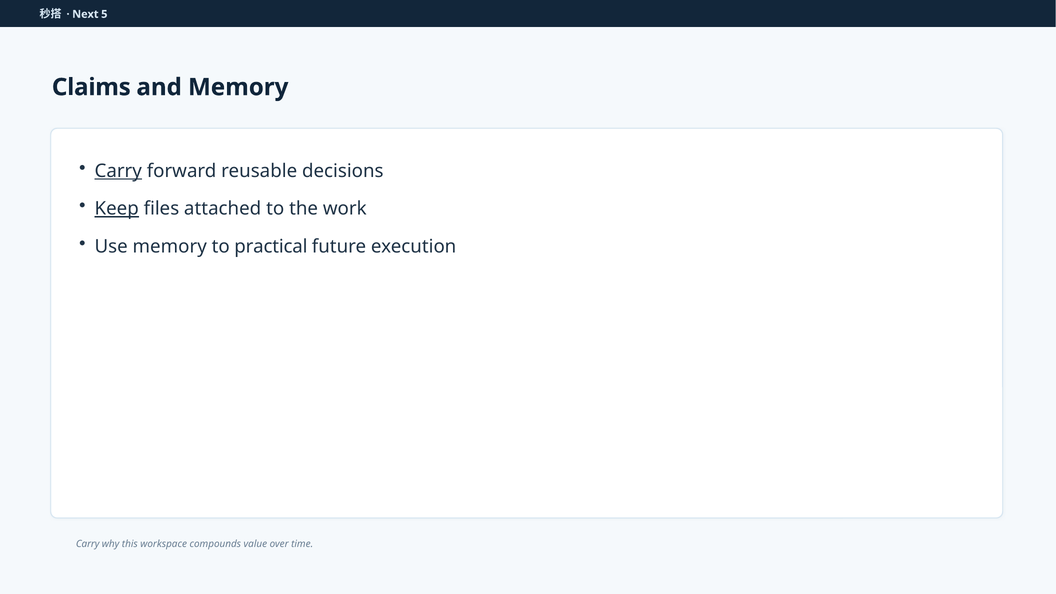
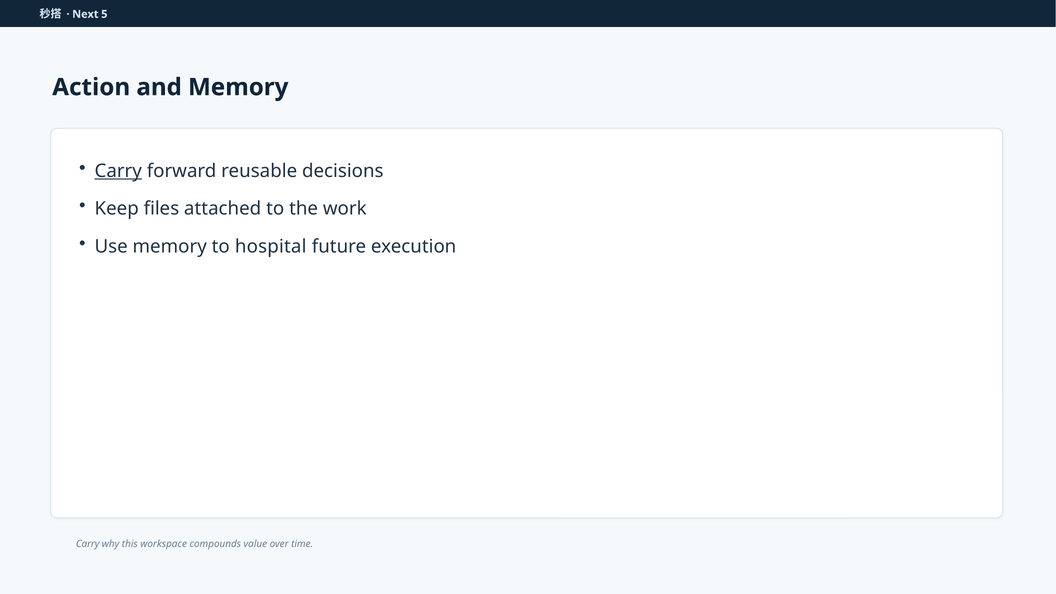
Claims: Claims -> Action (91, 87)
Keep underline: present -> none (117, 209)
practical: practical -> hospital (271, 247)
